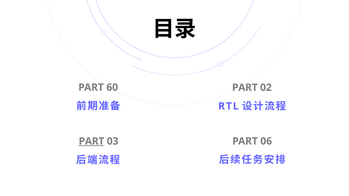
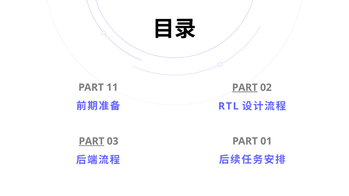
60: 60 -> 11 (112, 88)
PART underline: none -> present (245, 88)
06: 06 -> 01 (266, 141)
